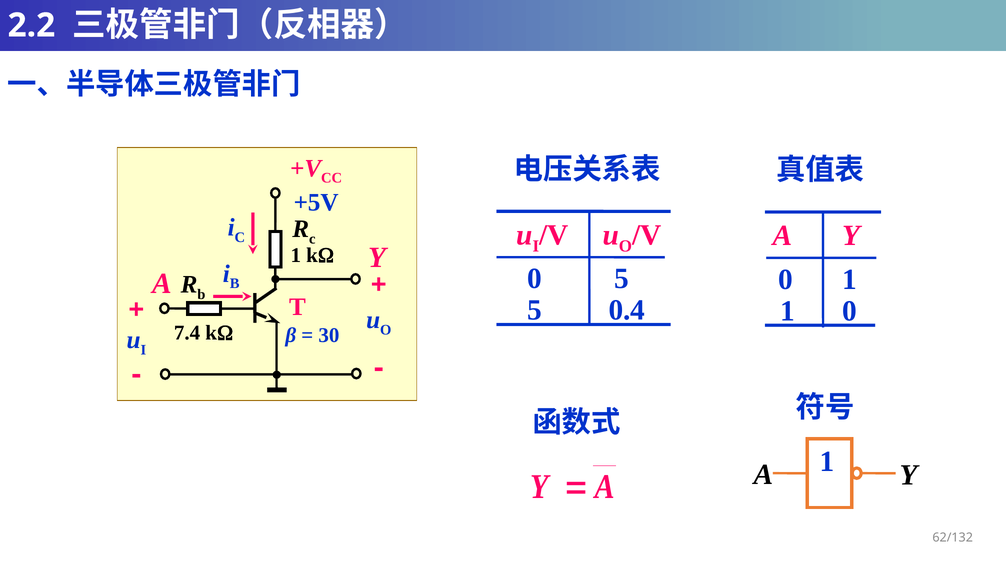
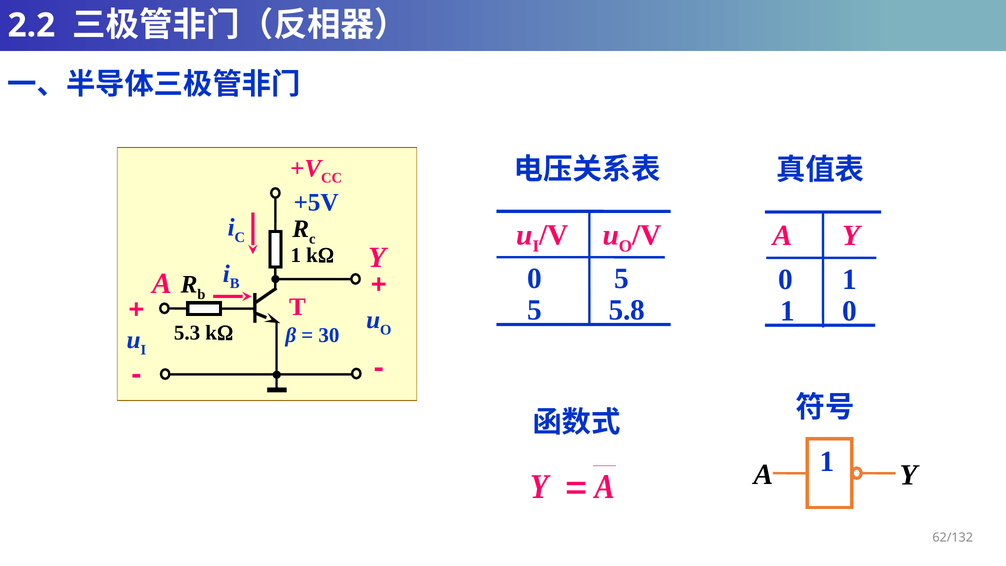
0.4: 0.4 -> 5.8 (627, 310)
7.4: 7.4 -> 5.3 (187, 333)
